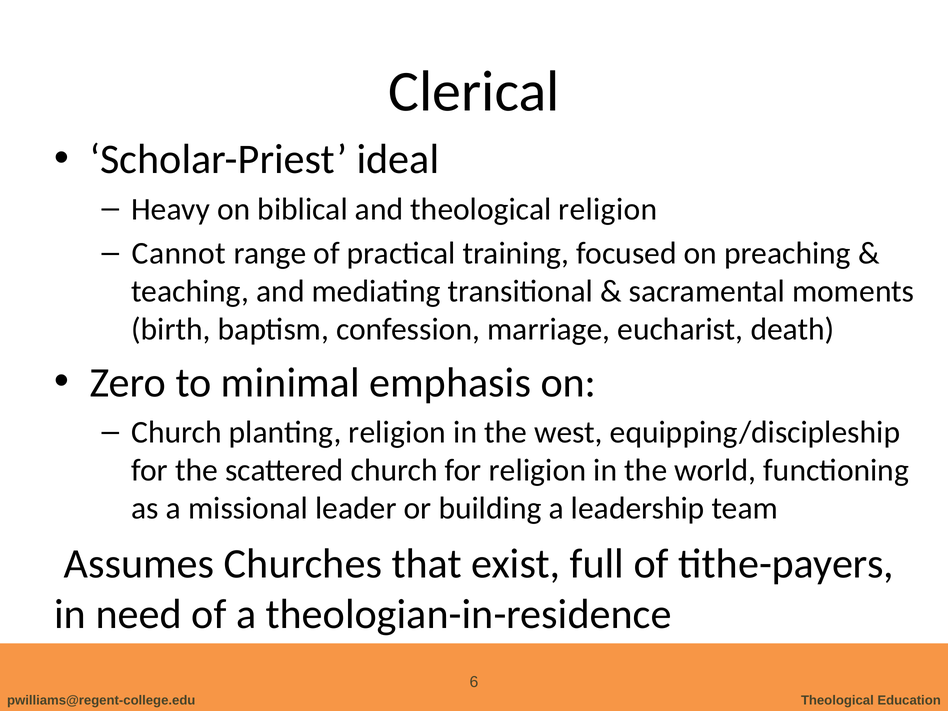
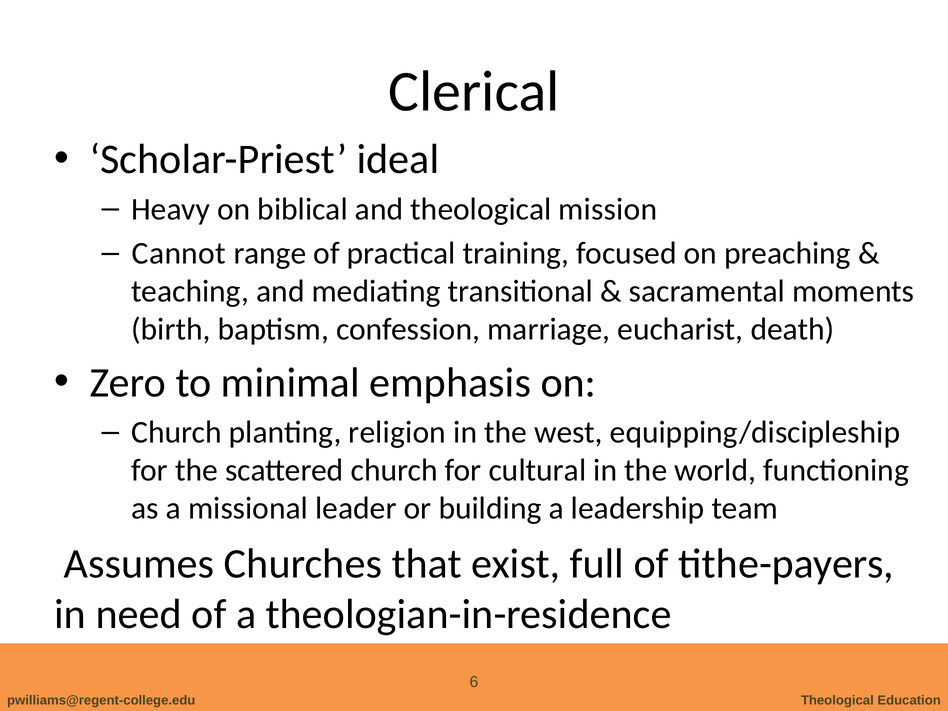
theological religion: religion -> mission (608, 209)
for religion: religion -> cultural (537, 470)
